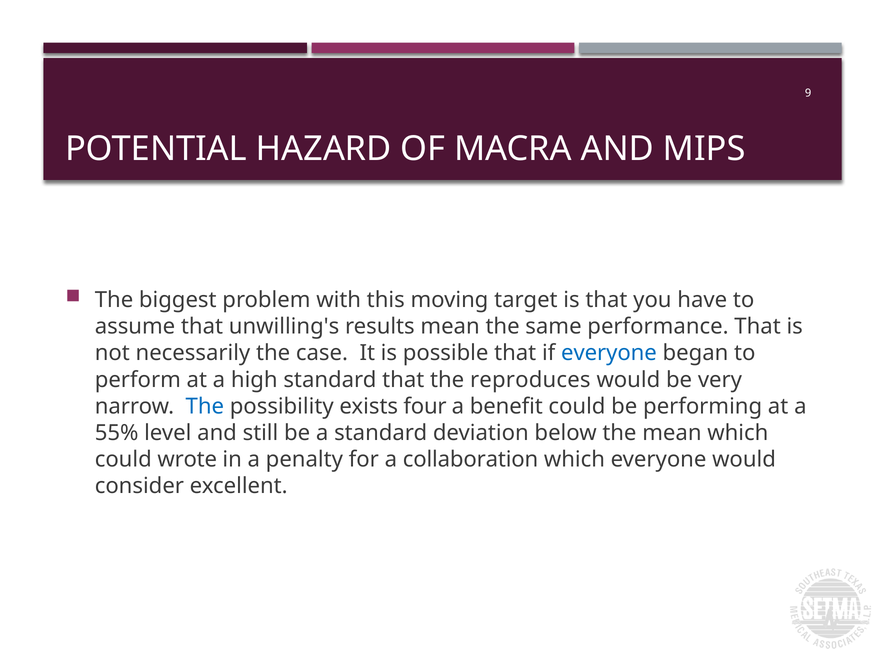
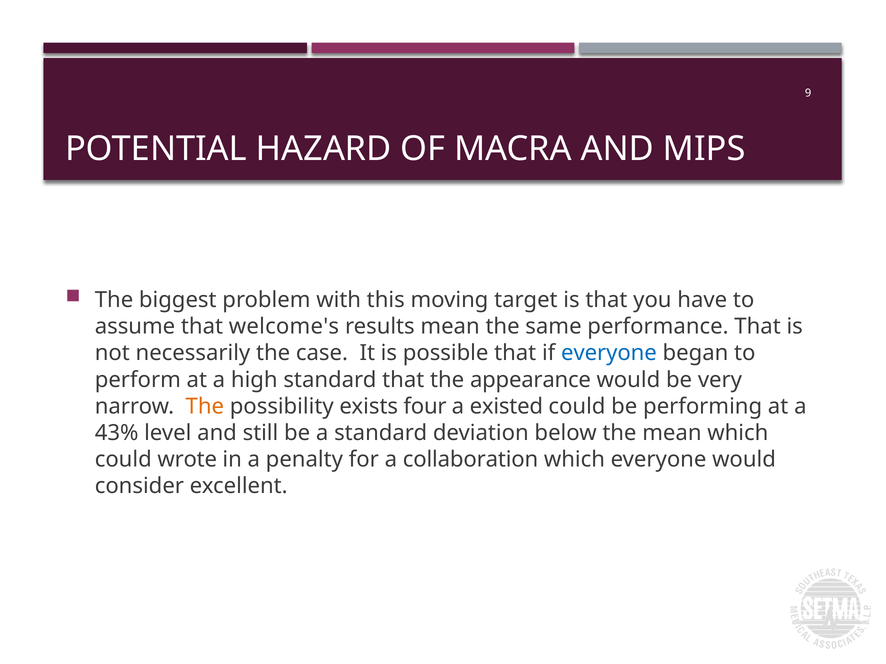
unwilling's: unwilling's -> welcome's (284, 327)
reproduces: reproduces -> appearance (530, 380)
The colour: blue -> orange (205, 407)
benefit: benefit -> existed (506, 407)
55%: 55% -> 43% (117, 433)
